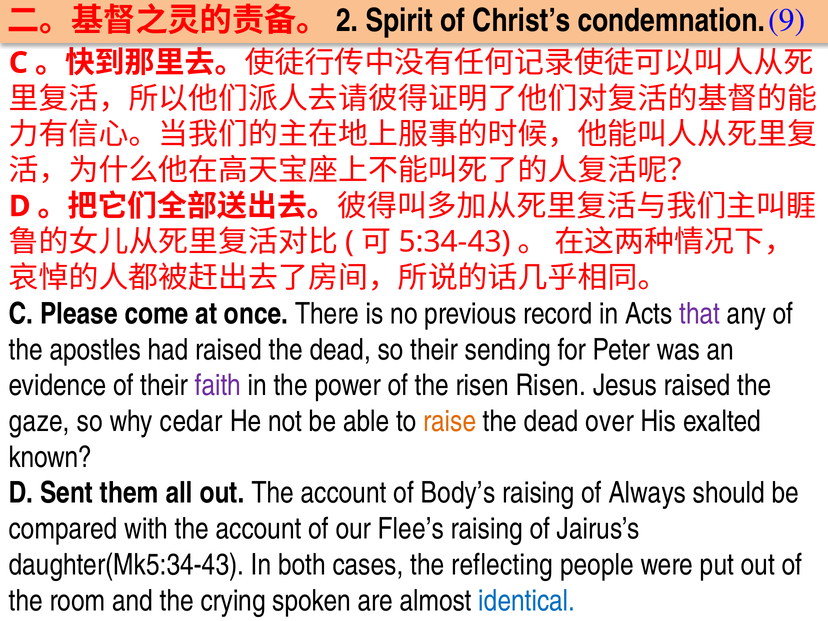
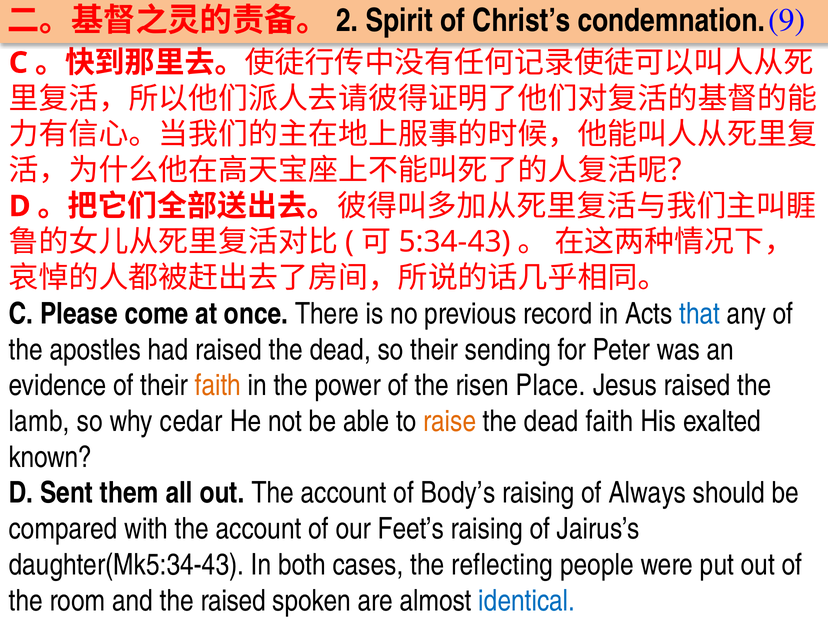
that colour: purple -> blue (700, 314)
faith colour: purple -> orange (218, 386)
risen Risen: Risen -> Place (551, 386)
gaze: gaze -> lamb (39, 421)
dead over: over -> faith (609, 421)
Flee’s: Flee’s -> Feet’s (411, 529)
the crying: crying -> raised (233, 601)
